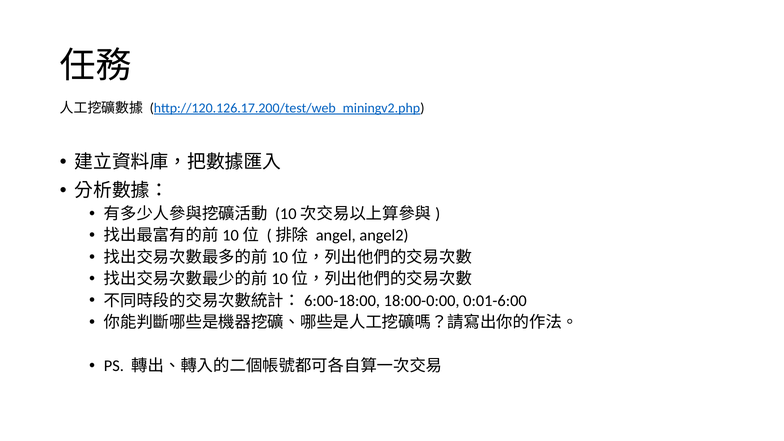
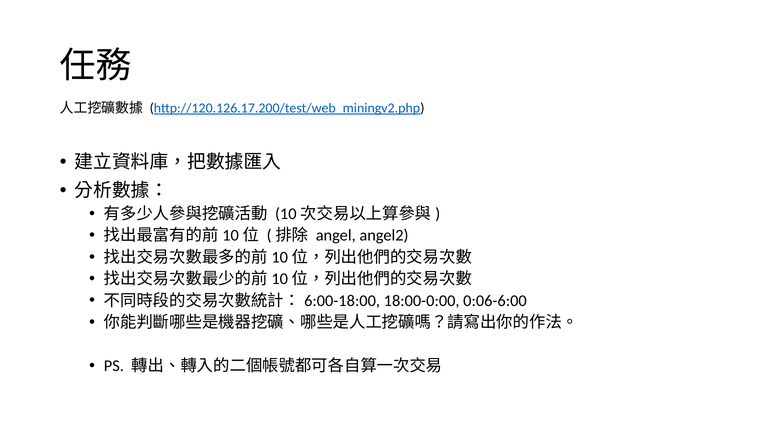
0:01-6:00: 0:01-6:00 -> 0:06-6:00 (495, 301)
